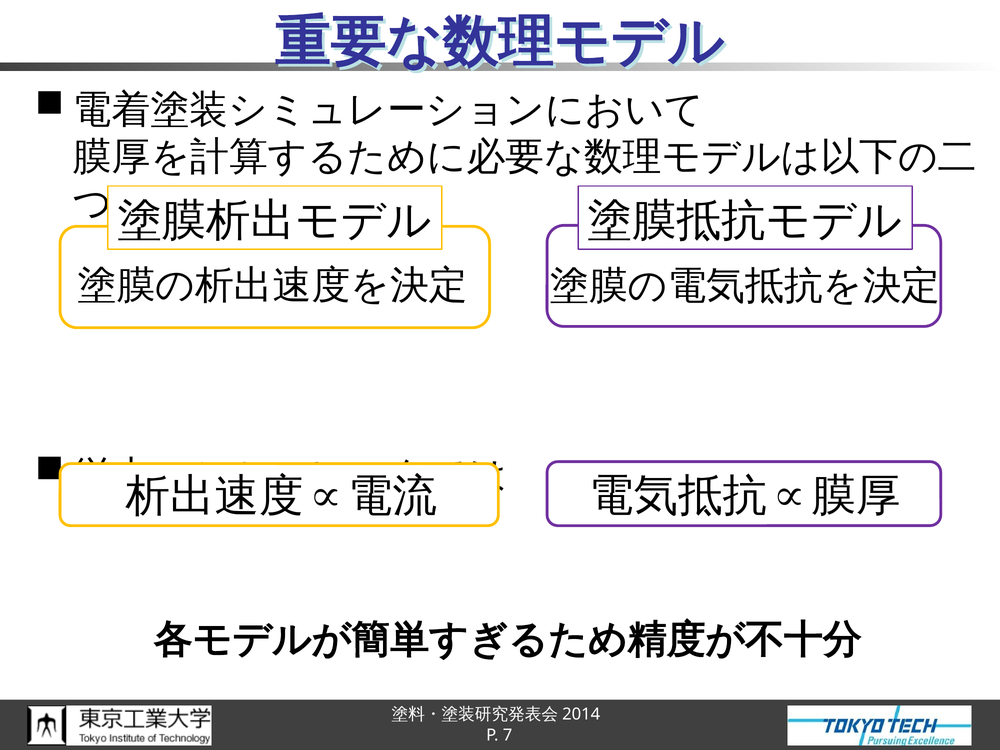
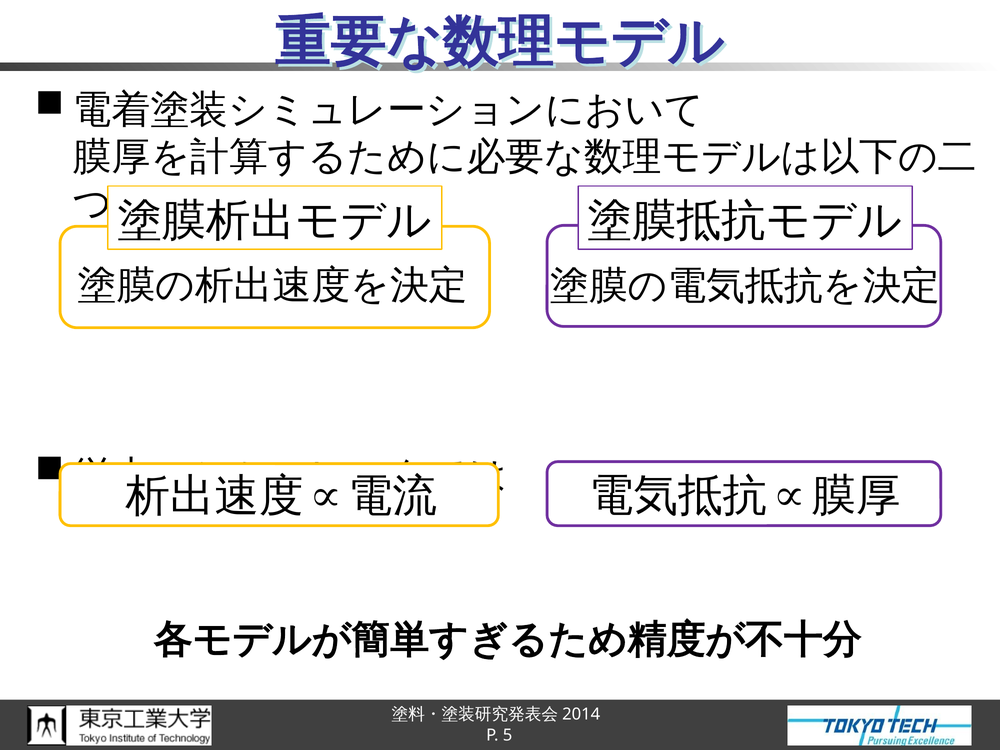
7: 7 -> 5 (508, 735)
